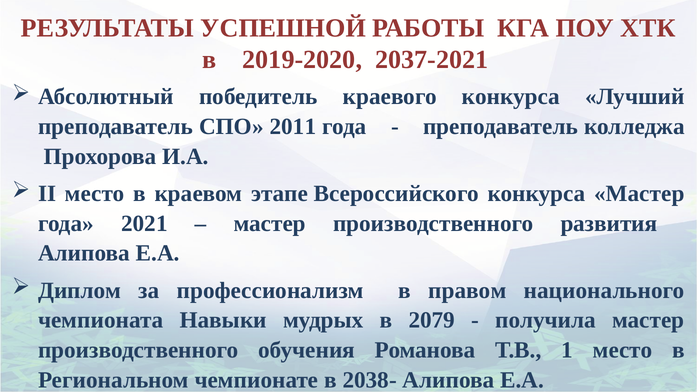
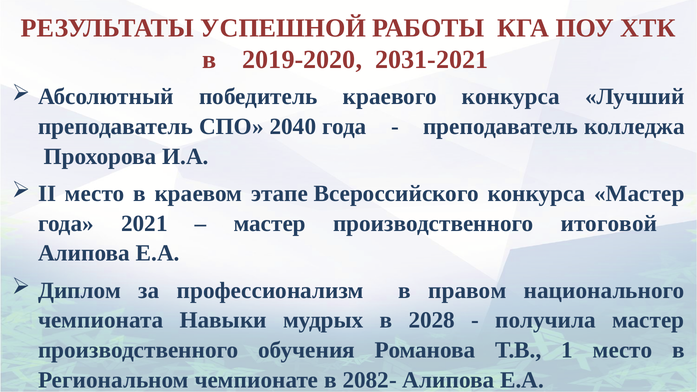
2037-2021: 2037-2021 -> 2031-2021 (432, 60)
2011: 2011 -> 2040 (293, 127)
развития: развития -> итоговой (609, 223)
2079: 2079 -> 2028 (432, 320)
2038-: 2038- -> 2082- (370, 380)
